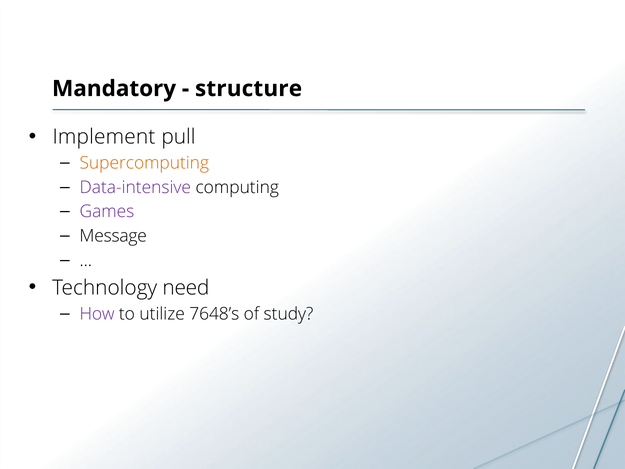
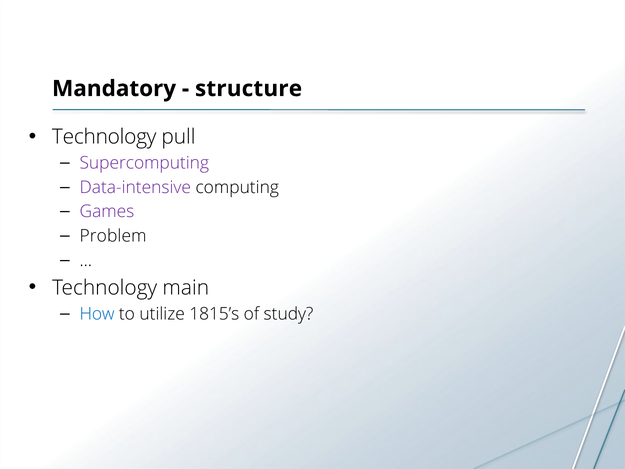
Implement: Implement -> Technology (104, 137)
Supercomputing colour: orange -> purple (144, 163)
Message: Message -> Problem (113, 236)
need: need -> main (186, 287)
How colour: purple -> blue (97, 314)
7648’s: 7648’s -> 1815’s (214, 314)
